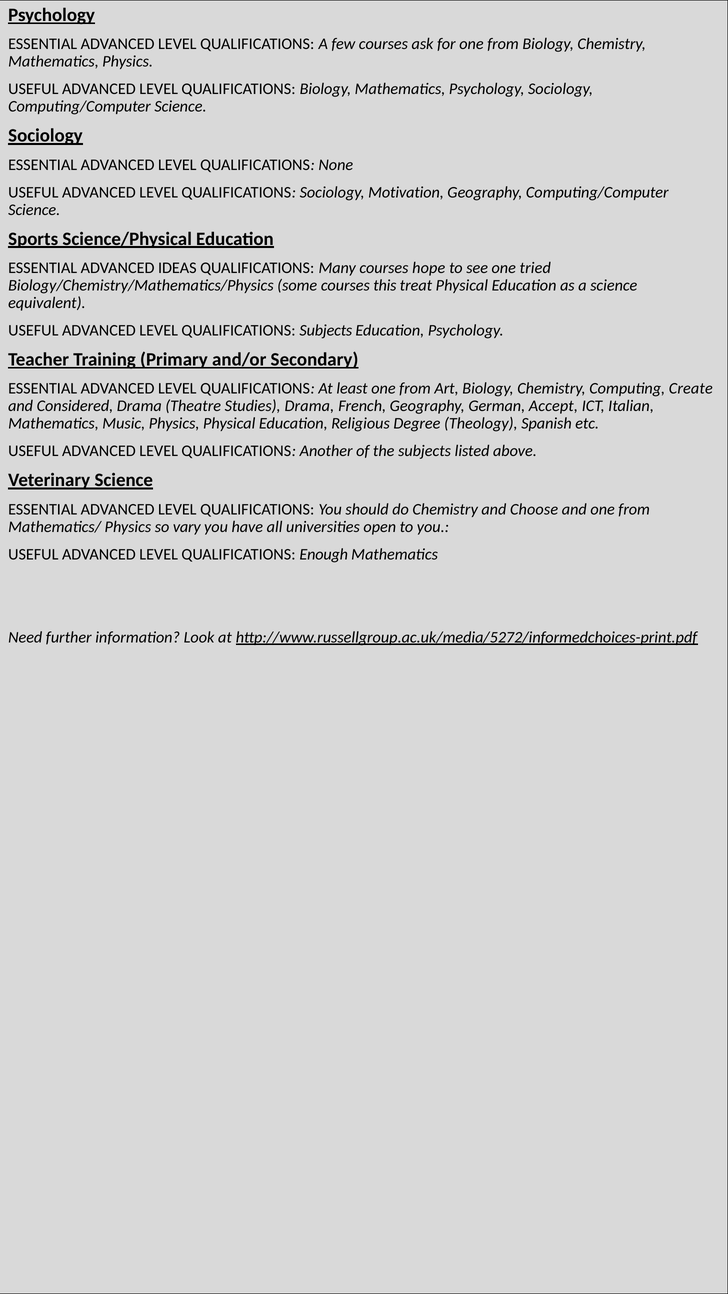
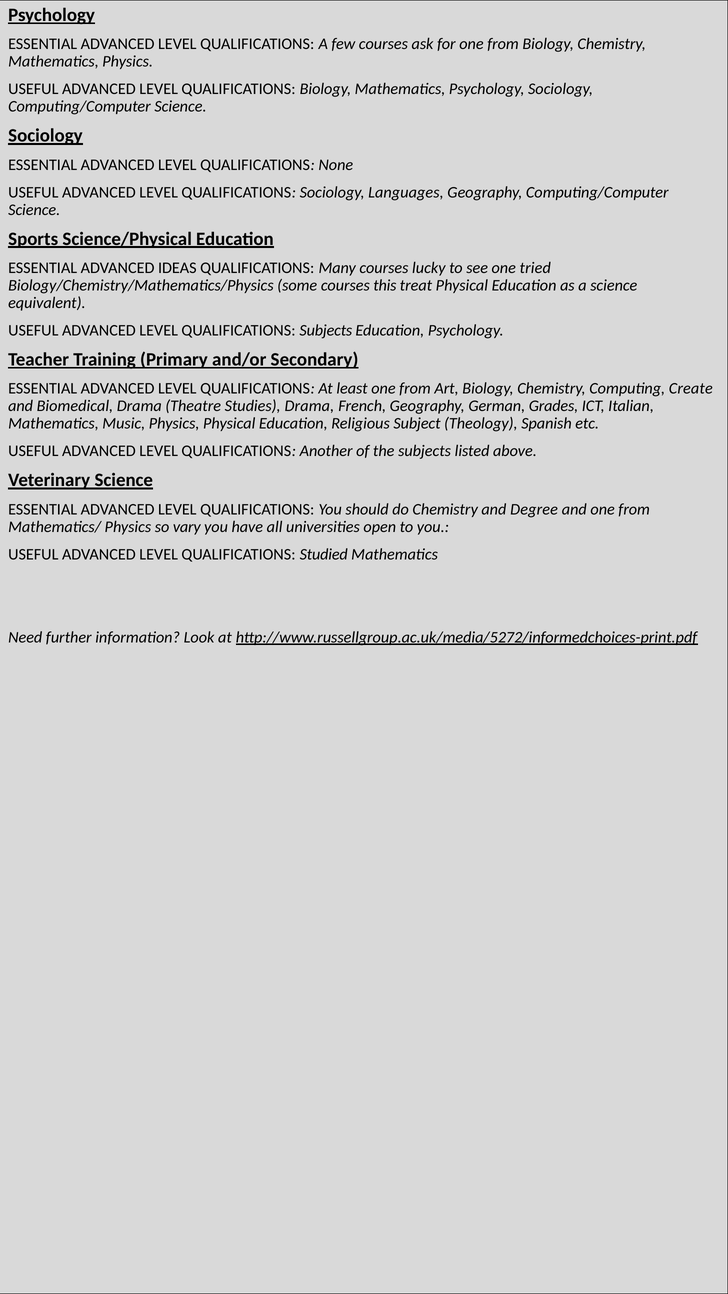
Motivation: Motivation -> Languages (406, 192)
hope: hope -> lucky (429, 268)
Considered: Considered -> Biomedical (75, 406)
Accept: Accept -> Grades (553, 406)
Degree: Degree -> Subject (417, 424)
Choose: Choose -> Degree (534, 509)
Enough: Enough -> Studied (324, 554)
